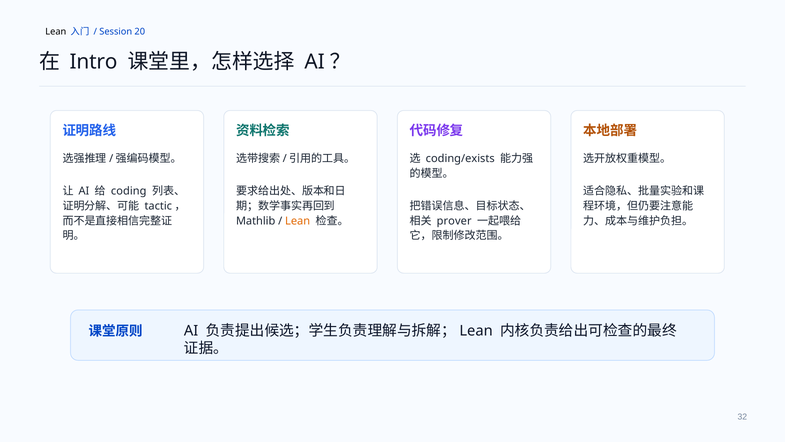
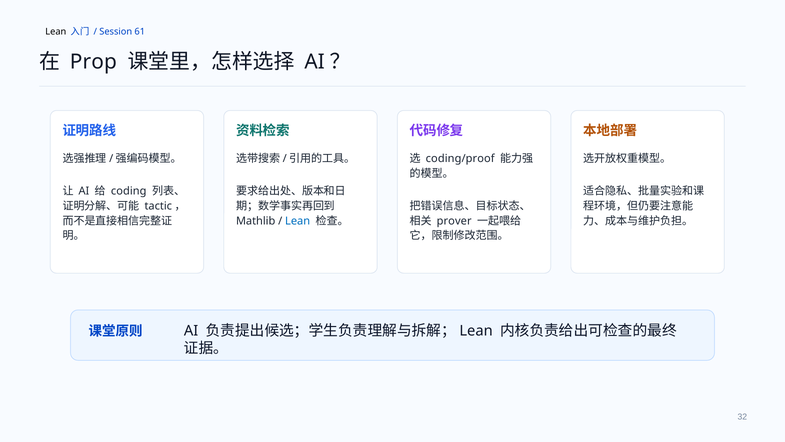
20: 20 -> 61 (140, 32)
Intro: Intro -> Prop (93, 62)
coding/exists: coding/exists -> coding/proof (460, 159)
Lean colour: orange -> blue (298, 221)
